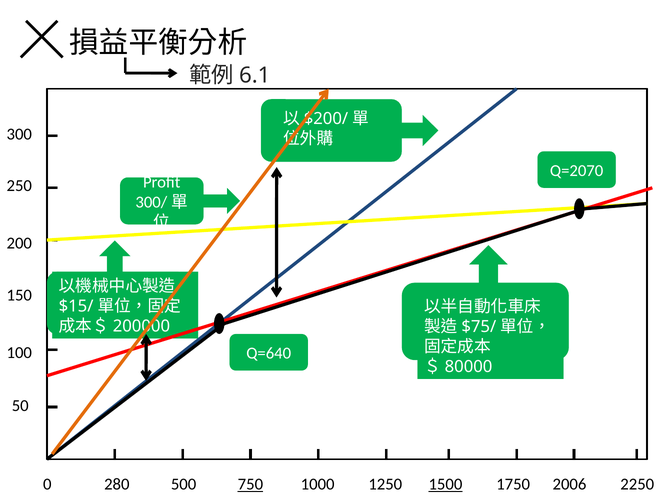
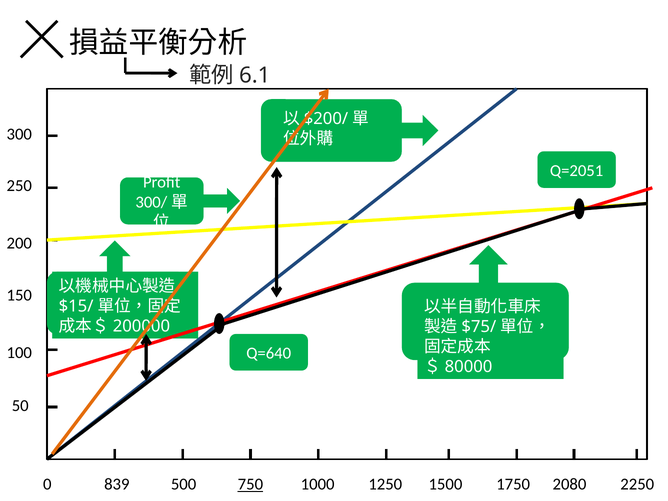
Q=2070: Q=2070 -> Q=2051 (577, 171)
280: 280 -> 839 (117, 484)
1500 underline: present -> none (445, 484)
2006: 2006 -> 2080 (569, 484)
